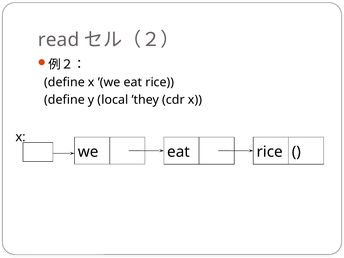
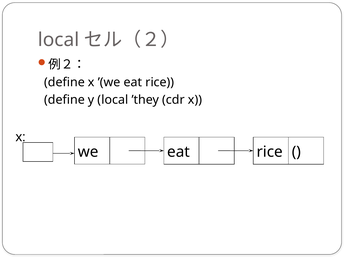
read: read -> local (59, 40)
